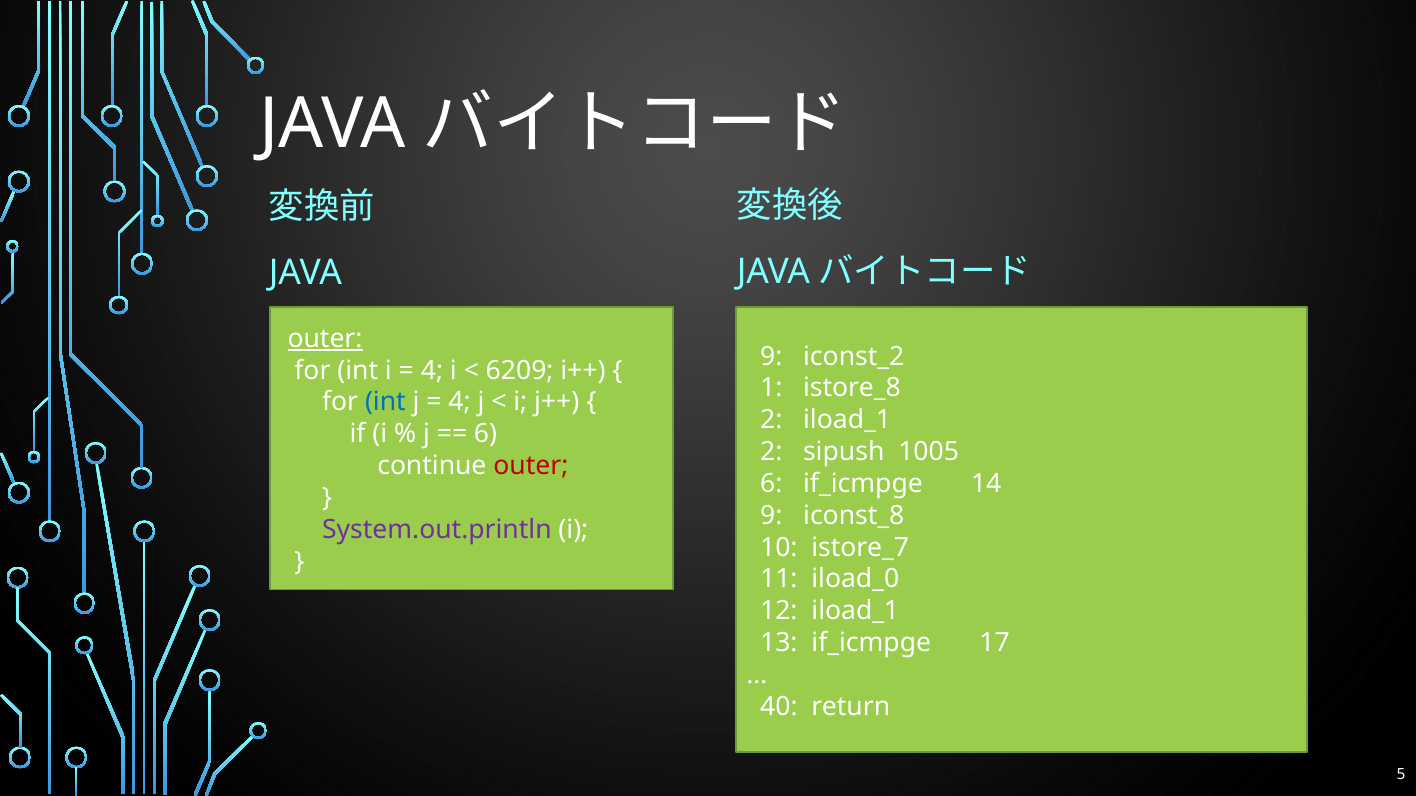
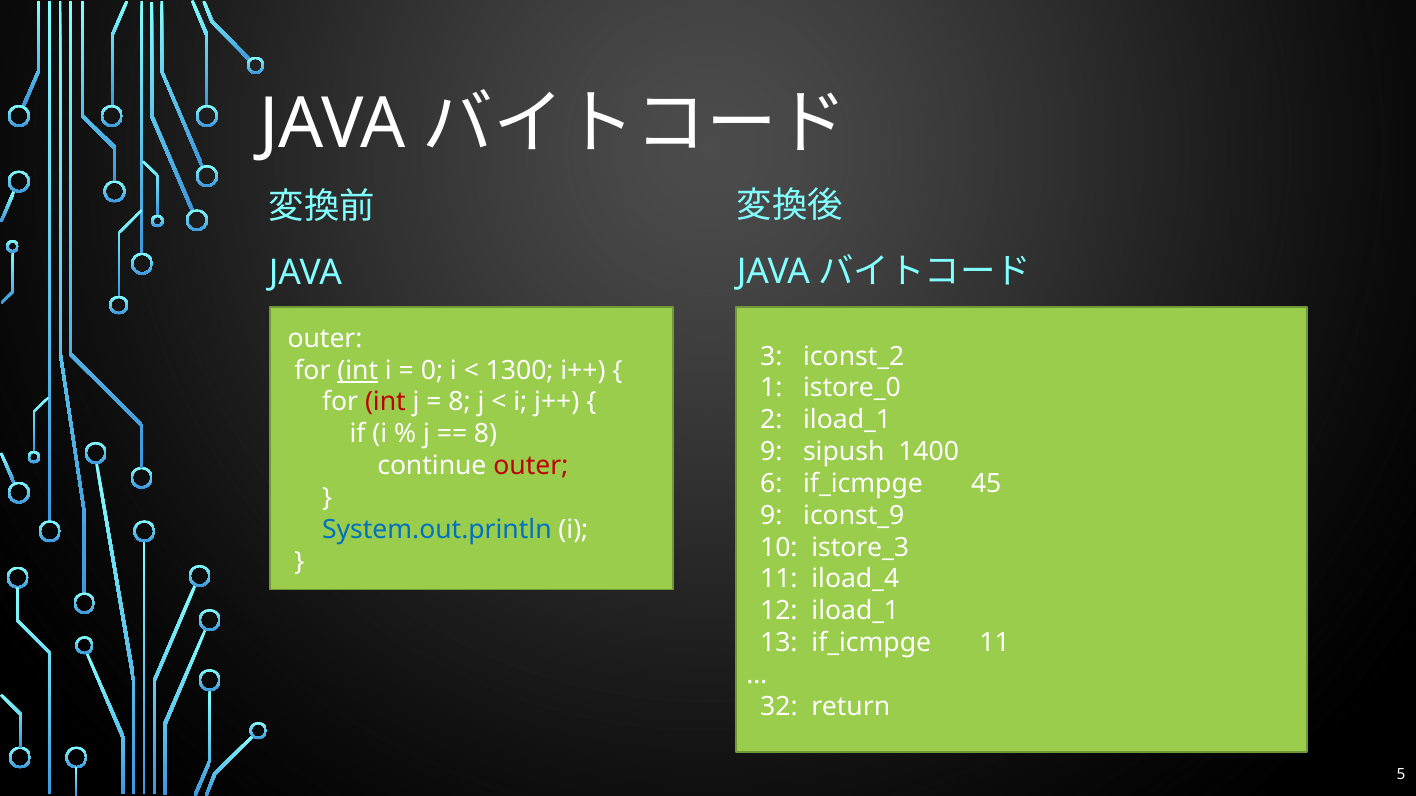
outer underline: present -> none (325, 339)
9: 9 -> 3 (771, 357)
int underline: none -> present (358, 371)
4: 4 -> 0 (432, 371)
6209: 6209 -> 1300 (520, 371)
istore_8: istore_8 -> istore_0 (852, 388)
int colour: blue -> red (385, 402)
4: 4 -> 8 (460, 402)
6: 6 -> 8 (486, 434)
2: 2 -> 9 (771, 452)
1005: 1005 -> 1400 (929, 452)
14: 14 -> 45 (986, 484)
iconst_8: iconst_8 -> iconst_9 (854, 516)
System.out.println colour: purple -> blue (437, 530)
istore_7: istore_7 -> istore_3 (860, 548)
iload_0: iload_0 -> iload_4 (855, 580)
if_icmpge 17: 17 -> 11 (995, 643)
40: 40 -> 32 (779, 707)
